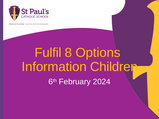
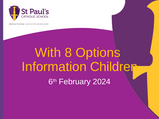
Fulfil: Fulfil -> With (48, 53)
